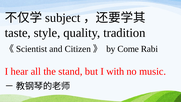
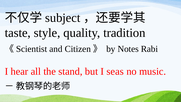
Come: Come -> Notes (128, 49)
with: with -> seas (115, 71)
